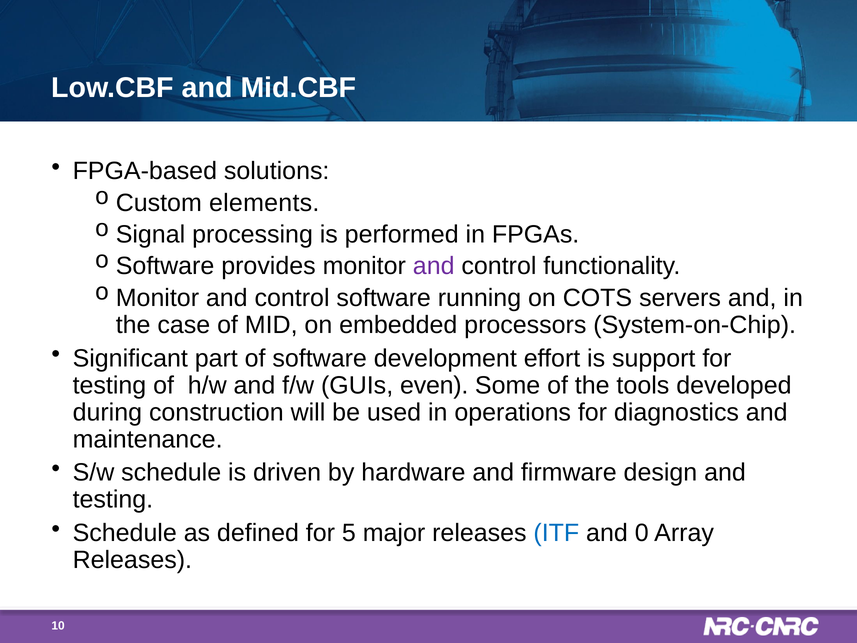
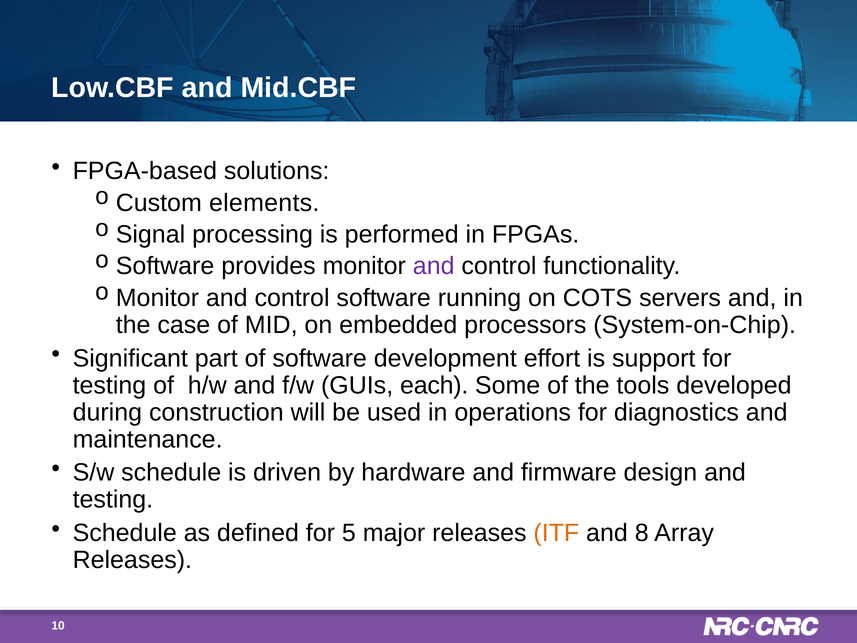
even: even -> each (434, 385)
ITF colour: blue -> orange (556, 533)
0: 0 -> 8 (642, 533)
